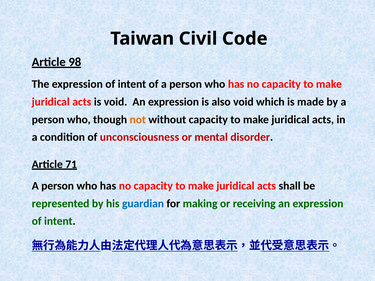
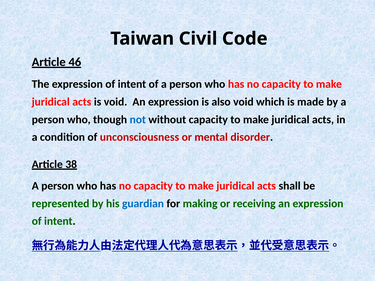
98: 98 -> 46 (75, 62)
not colour: orange -> blue (138, 120)
71: 71 -> 38 (71, 164)
